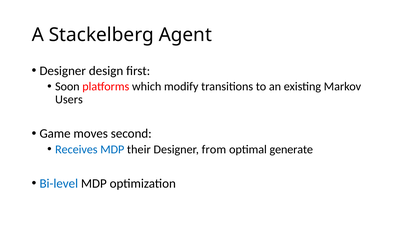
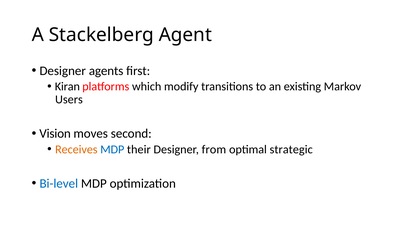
design: design -> agents (106, 71)
Soon: Soon -> Kiran (67, 87)
Game: Game -> Vision (55, 134)
Receives colour: blue -> orange (76, 149)
generate: generate -> strategic (291, 149)
